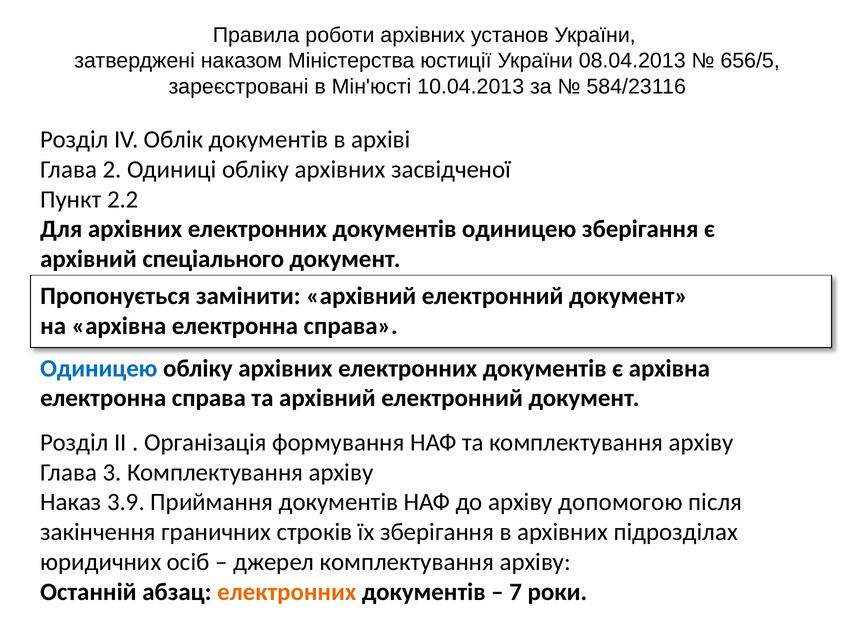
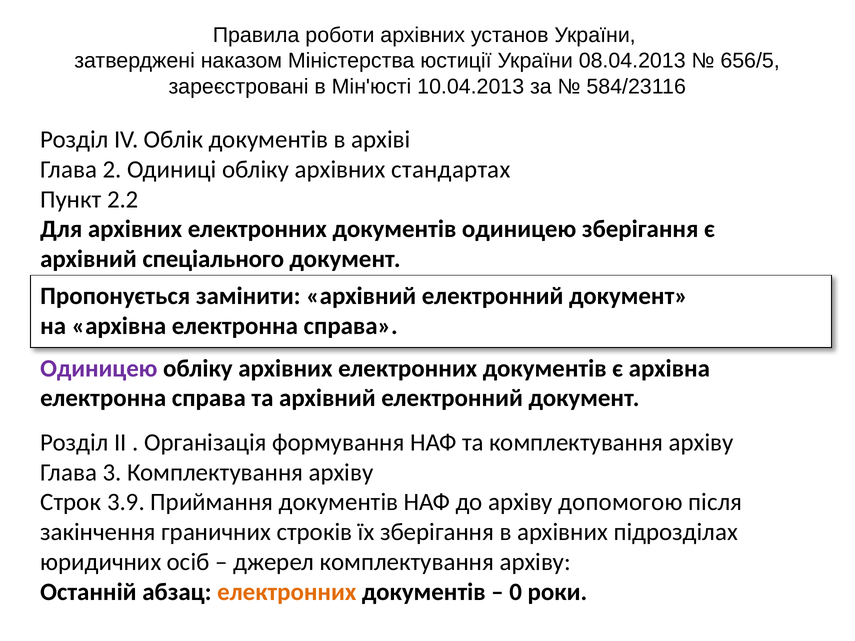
засвідченої: засвідченої -> стандартах (451, 169)
Одиницею colour: blue -> purple (99, 368)
Наказ: Наказ -> Строк (71, 502)
7: 7 -> 0 (516, 592)
